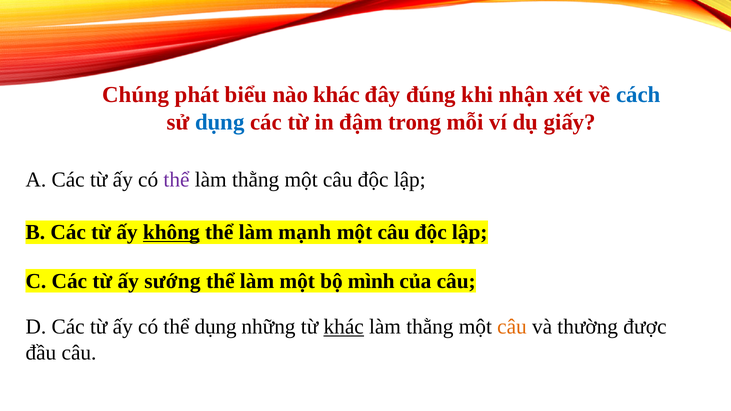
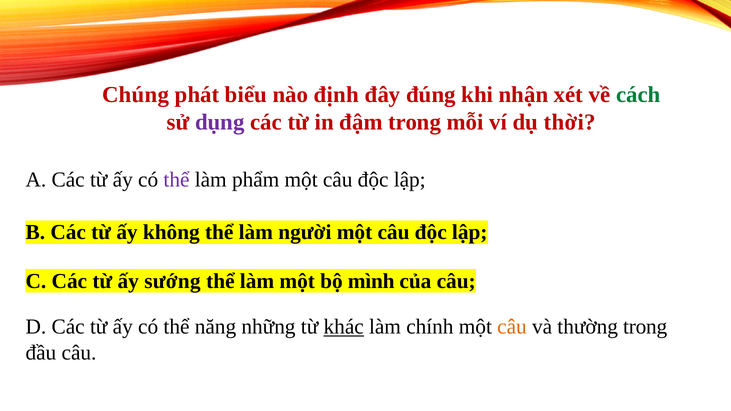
nào khác: khác -> định (336, 95)
cách colour: blue -> green (638, 95)
dụng colour: blue -> purple (220, 122)
giấy: giấy -> thời (570, 122)
thằng: thằng -> phẩm (256, 180)
không underline: present -> none (171, 233)
mạnh: mạnh -> người (305, 233)
thể dụng: dụng -> năng (215, 327)
thằng: thằng -> chính (430, 327)
thường được: được -> trong (645, 327)
